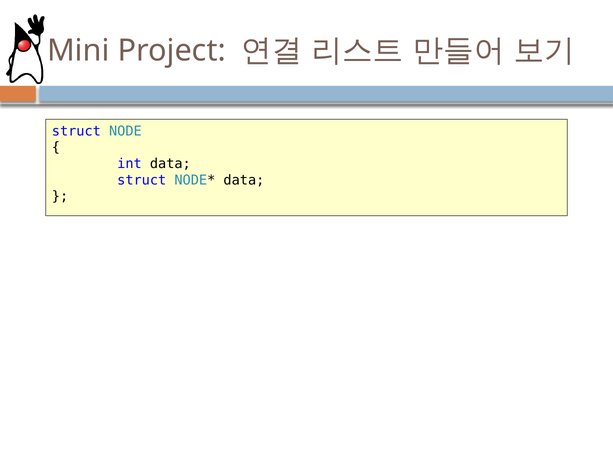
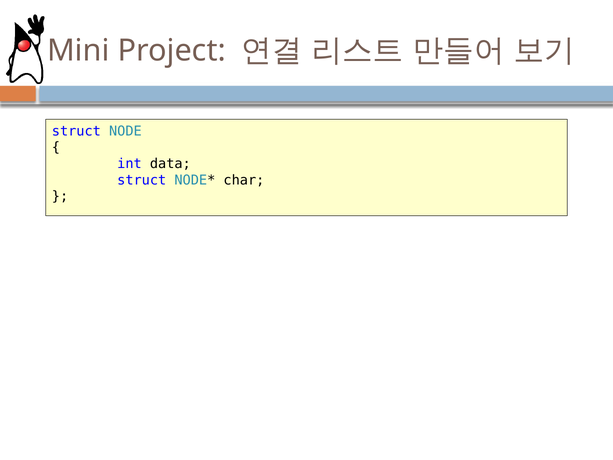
data: data -> char (244, 180)
